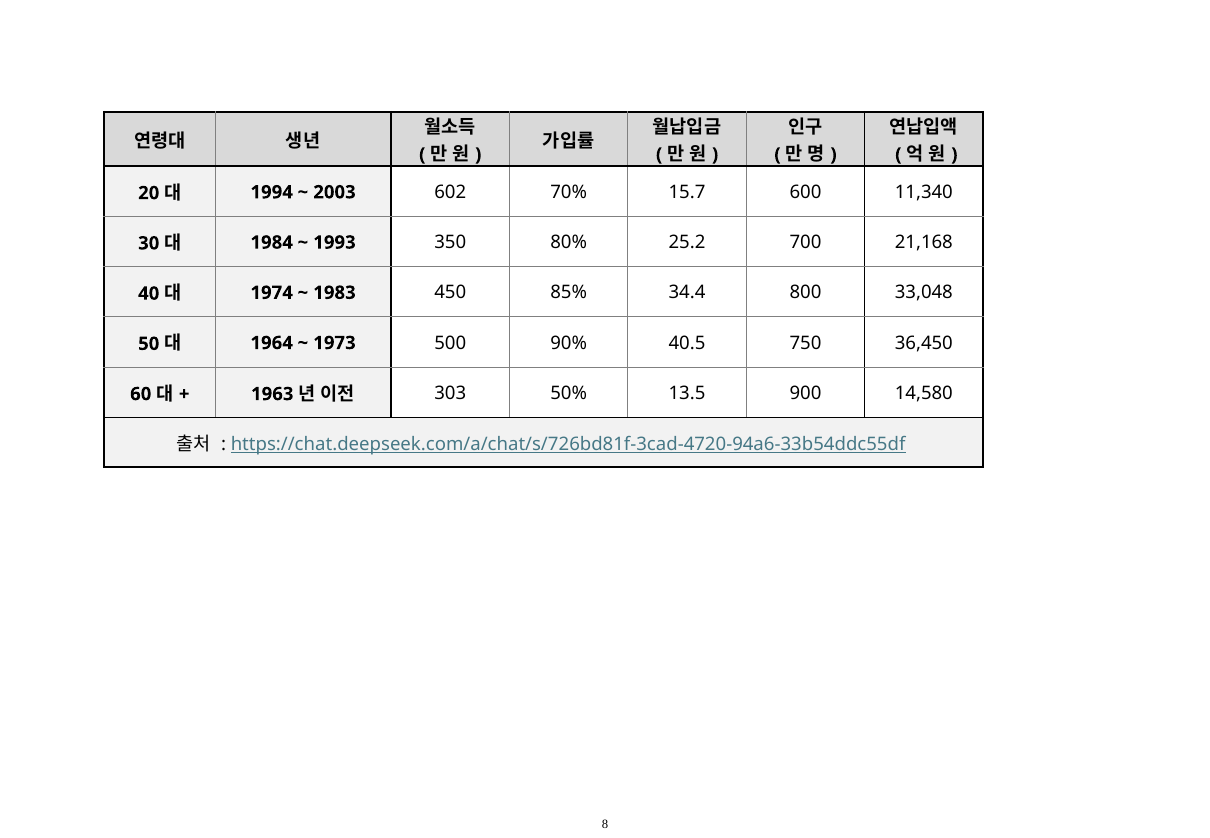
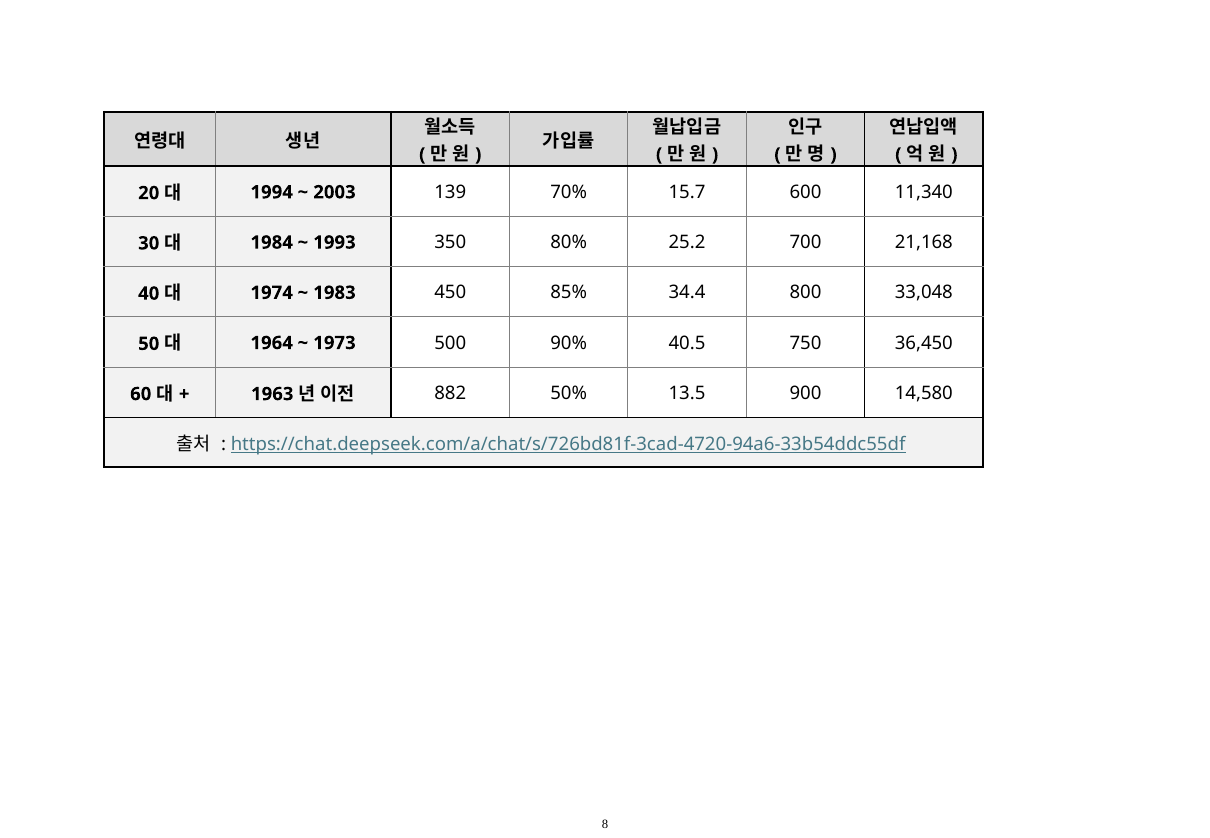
602: 602 -> 139 (450, 192)
303: 303 -> 882 (450, 393)
